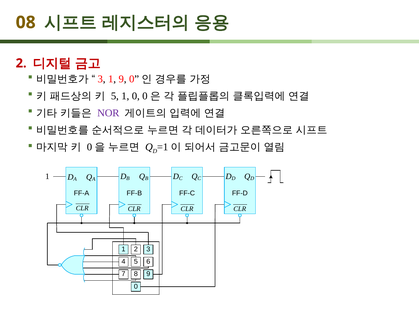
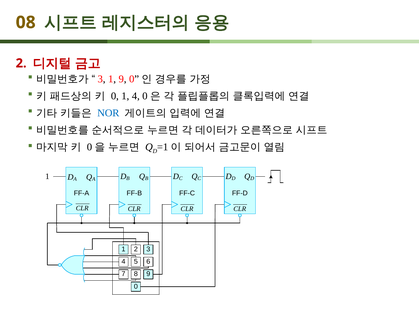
5: 5 -> 0 (115, 96)
1 0: 0 -> 4 (136, 96)
NOR colour: purple -> blue (108, 113)
